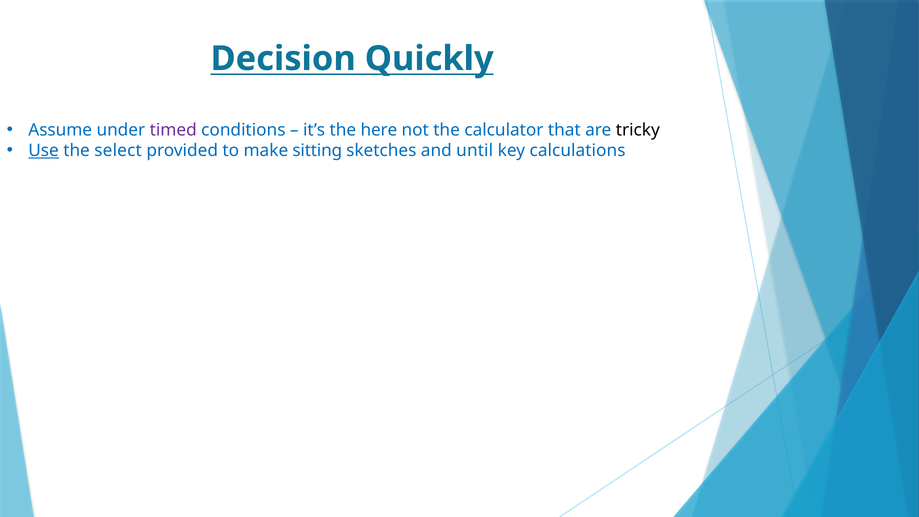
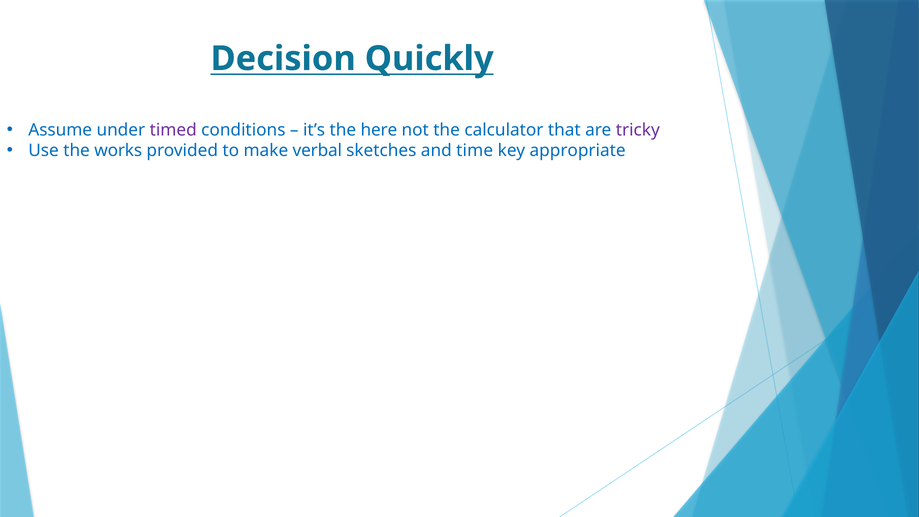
tricky colour: black -> purple (638, 130)
Use underline: present -> none (44, 150)
select: select -> works (118, 150)
sitting: sitting -> verbal (317, 150)
until: until -> time (475, 150)
calculations: calculations -> appropriate (578, 150)
